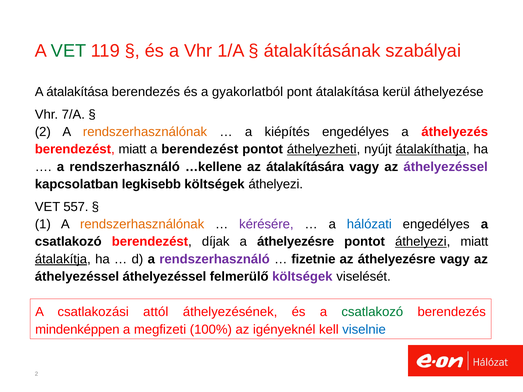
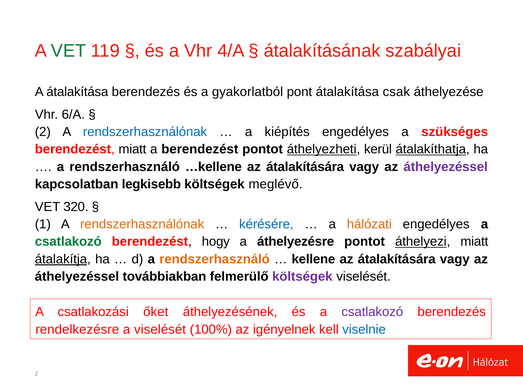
1/A: 1/A -> 4/A (231, 51)
kerül: kerül -> csak (396, 92)
7/A: 7/A -> 6/A (73, 115)
rendszerhasználónak colour: orange -> blue (145, 132)
áthelyezés: áthelyezés -> szükséges (455, 132)
nyújt: nyújt -> kerül (378, 149)
költségek áthelyezi: áthelyezi -> meglévő (276, 184)
557: 557 -> 320 (76, 207)
kérésére colour: purple -> blue (266, 224)
hálózati colour: blue -> orange (369, 224)
csatlakozó colour: black -> green (68, 242)
díjak: díjak -> hogy (216, 242)
rendszerhasználó colour: purple -> orange (215, 259)
fizetnie: fizetnie -> kellene (313, 259)
áthelyezésre: áthelyezésre -> átalakítására (397, 259)
áthelyezéssel áthelyezéssel: áthelyezéssel -> továbbiakban (164, 277)
attól: attól -> őket (156, 312)
csatlakozó colour: green -> purple (372, 312)
mindenképpen: mindenképpen -> rendelkezésre (77, 330)
a megfizeti: megfizeti -> viselését (160, 330)
igényeknél: igényeknél -> igényelnek (284, 330)
